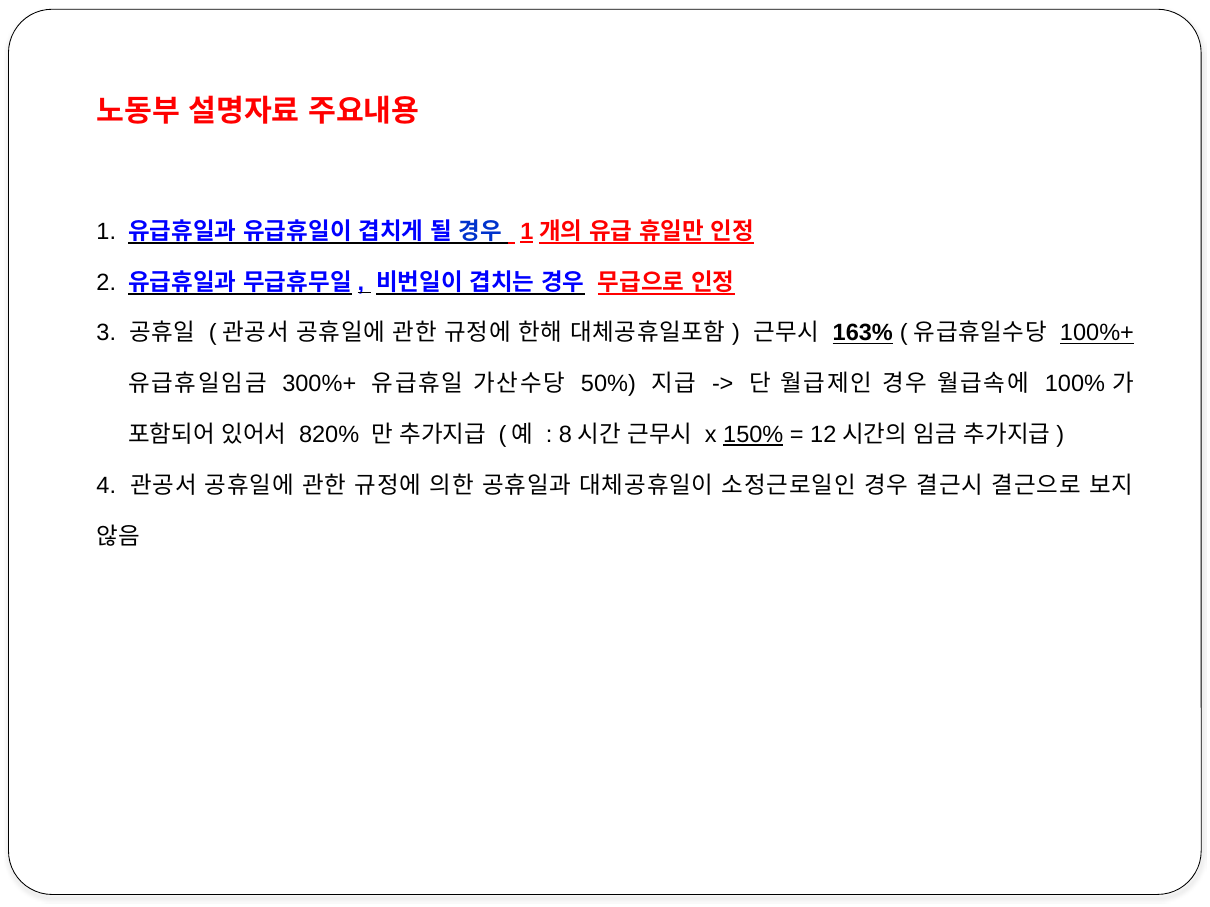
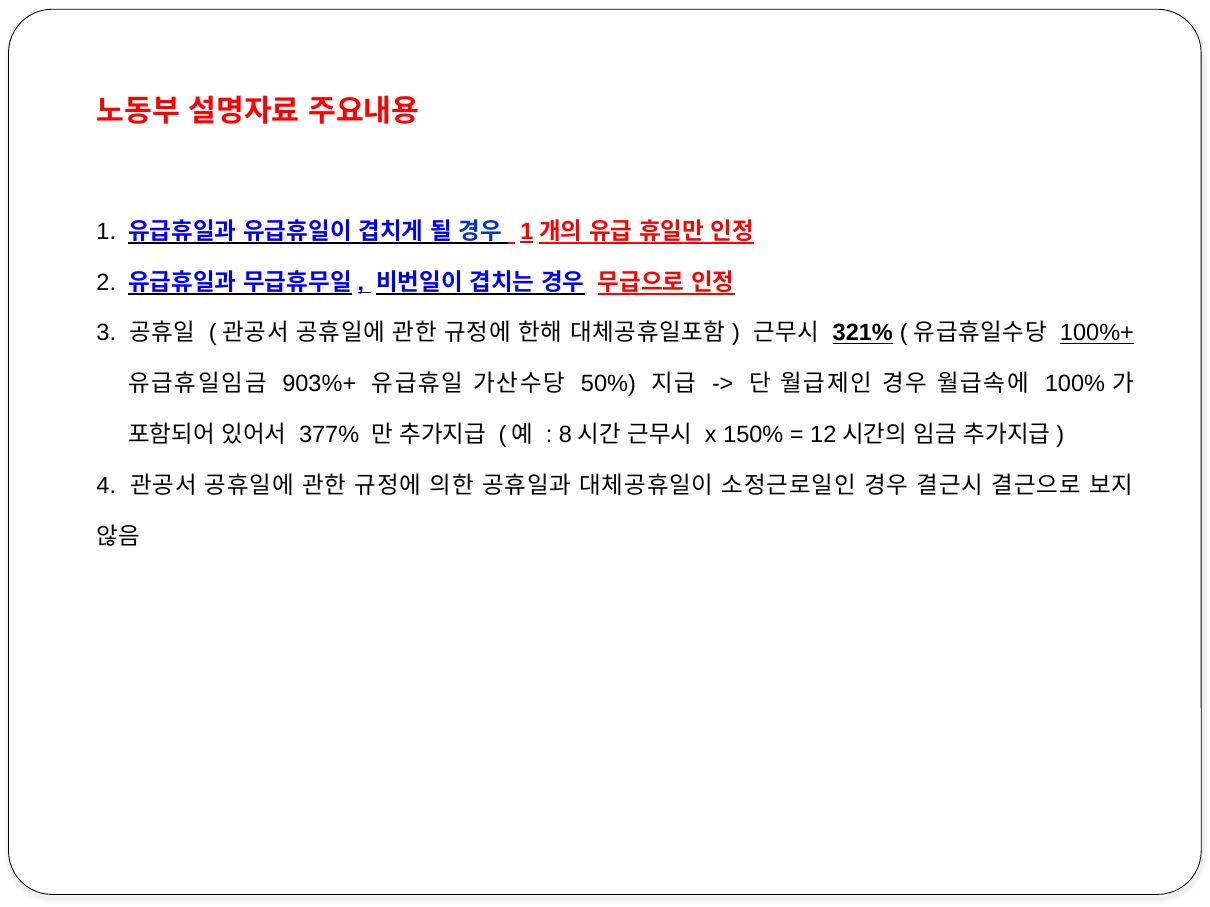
163%: 163% -> 321% (863, 333)
300%+: 300%+ -> 903%+ (319, 384)
820%: 820% -> 377% (329, 435)
150% underline: present -> none (753, 435)
